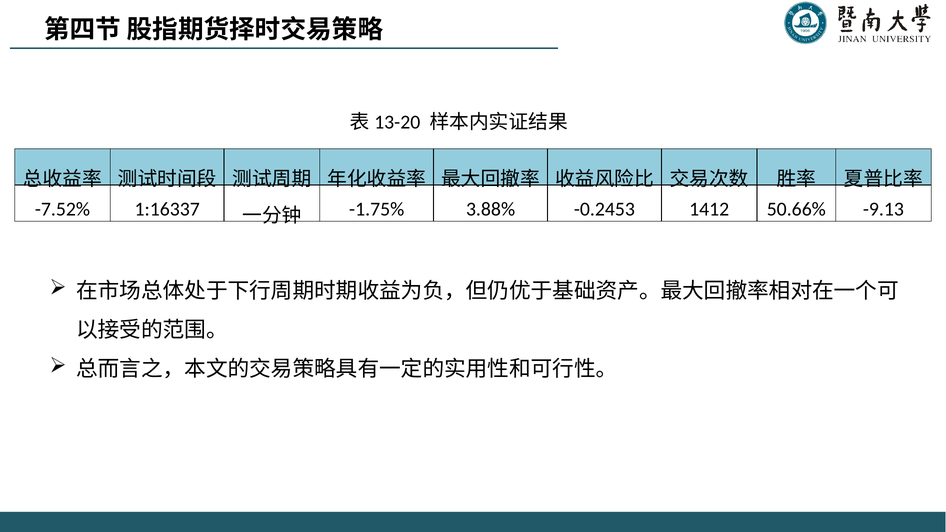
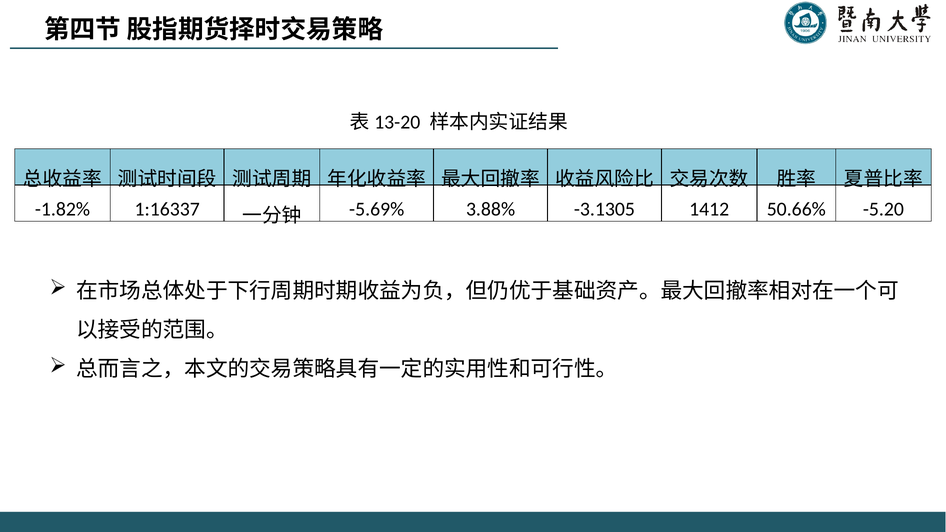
-7.52%: -7.52% -> -1.82% (62, 209)
-1.75%: -1.75% -> -5.69% (377, 209)
-0.2453: -0.2453 -> -3.1305 (604, 209)
-9.13: -9.13 -> -5.20 (883, 209)
